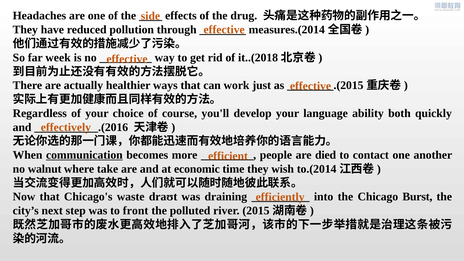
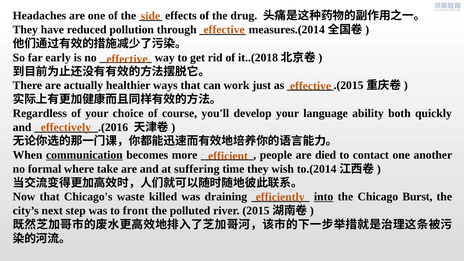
week: week -> early (58, 58)
walnut: walnut -> formal (45, 169)
economic: economic -> suffering (197, 169)
draʊt: draʊt -> killed (163, 197)
into underline: none -> present (324, 197)
